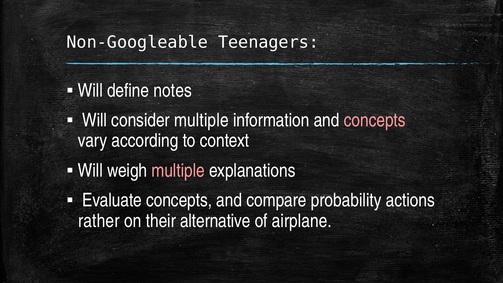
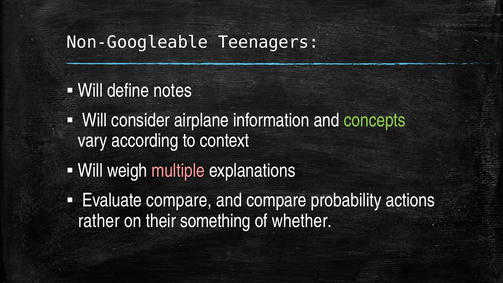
consider multiple: multiple -> airplane (201, 120)
concepts colour: pink -> light green (375, 120)
Evaluate concepts: concepts -> compare (179, 200)
alternative: alternative -> something (215, 221)
airplane: airplane -> whether (302, 221)
